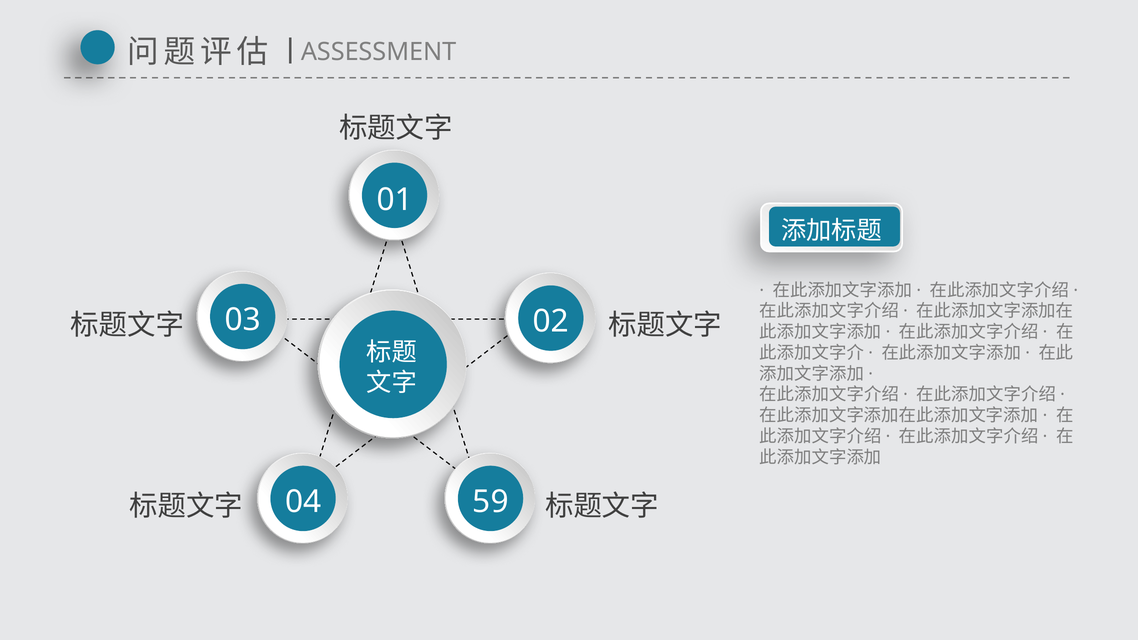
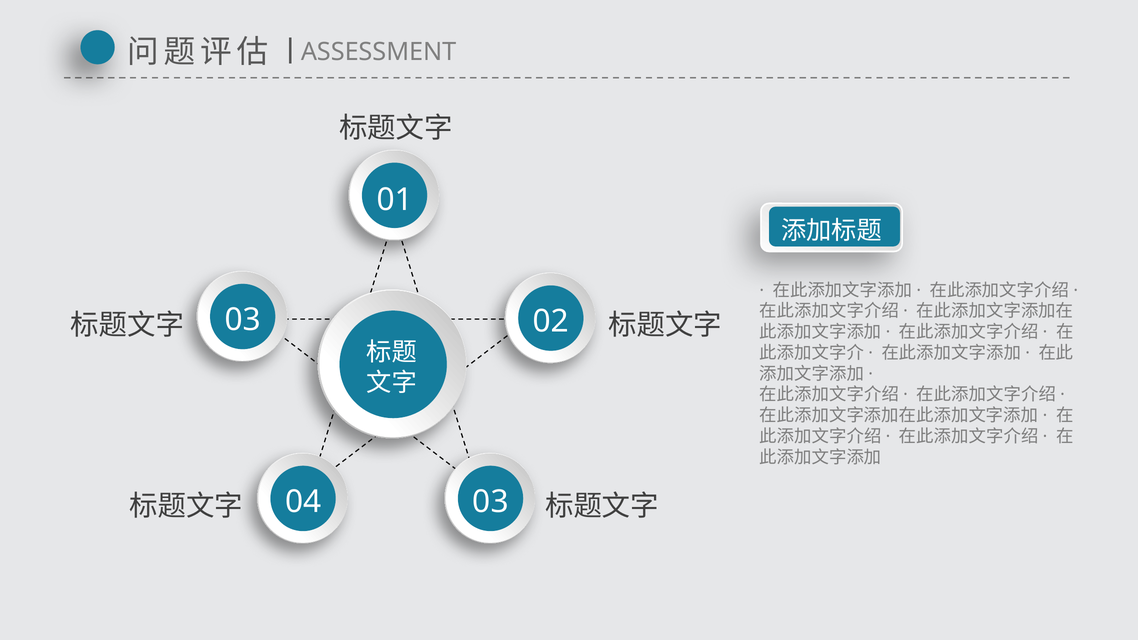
04 59: 59 -> 03 (491, 502)
